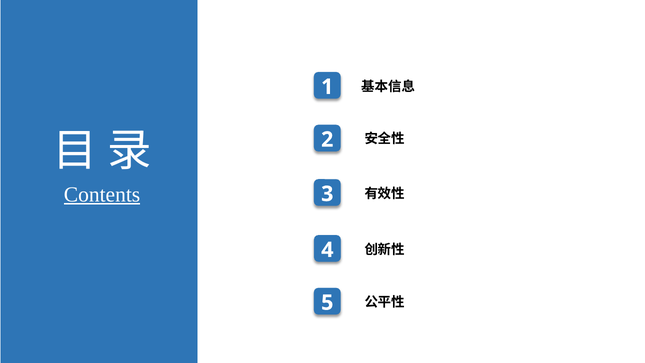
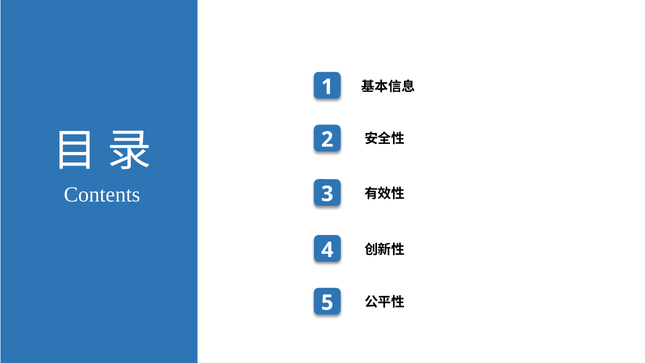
Contents underline: present -> none (102, 194)
